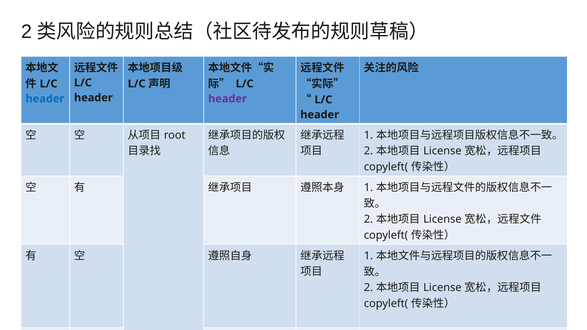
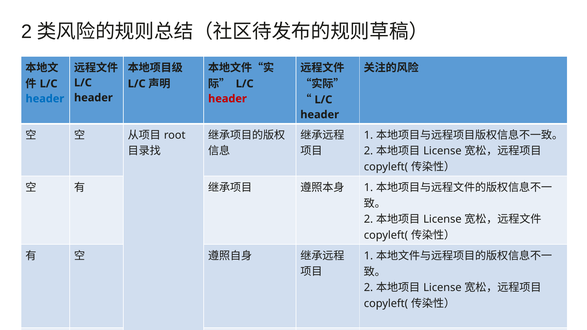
header colour: purple -> red (227, 99)
